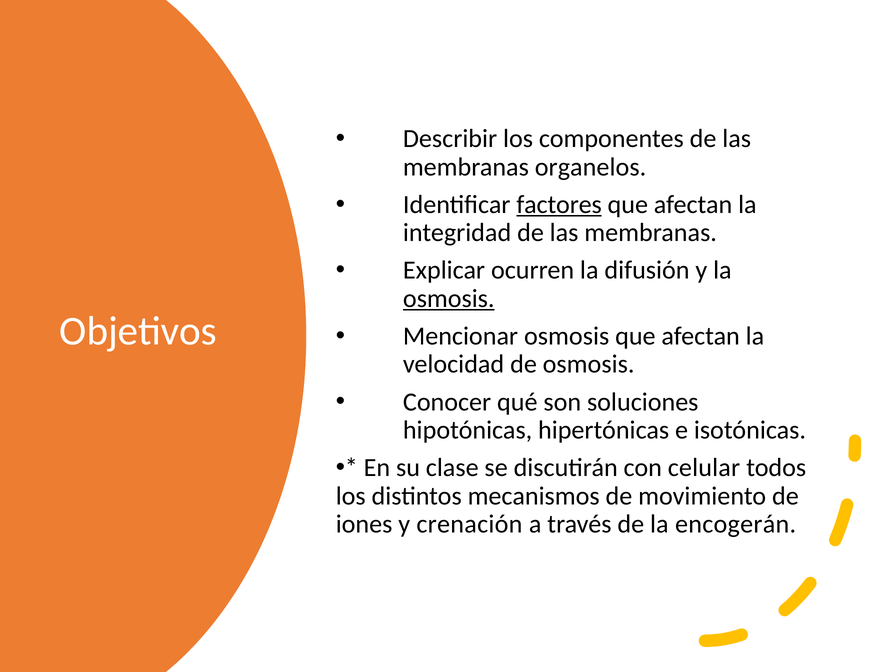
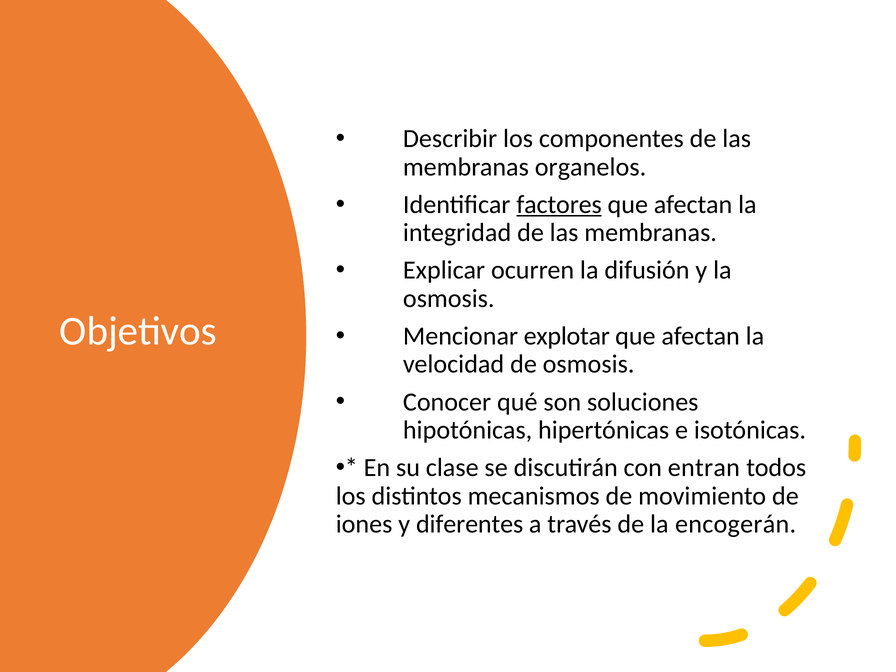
osmosis underline: present -> none (449, 299)
Mencionar osmosis: osmosis -> explotar (567, 336)
celular: celular -> entran (704, 468)
crenación: crenación -> diferentes (470, 524)
